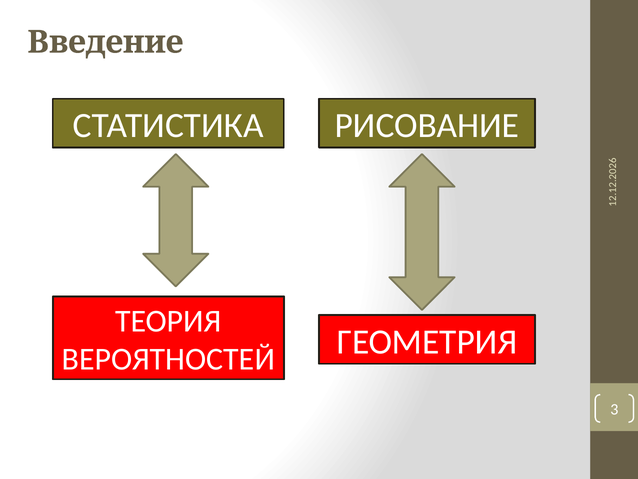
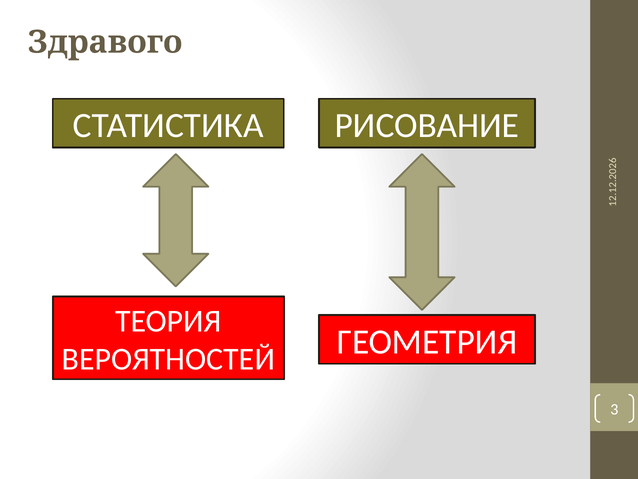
Введение: Введение -> Здравого (105, 42)
